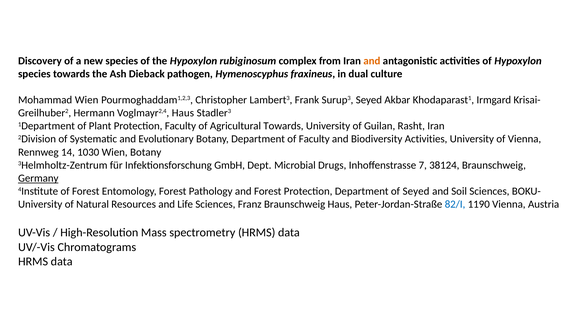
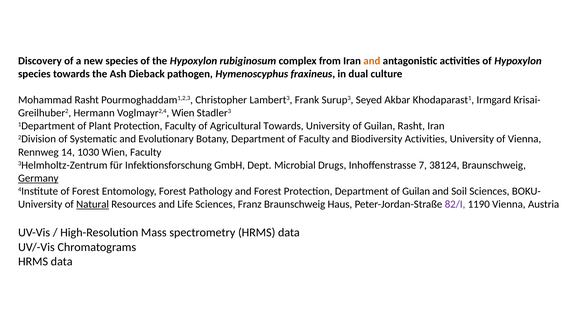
Mohammad Wien: Wien -> Rasht (87, 100)
Voglmayr2,4 Haus: Haus -> Wien (183, 113)
Wien Botany: Botany -> Faculty (146, 152)
Department of Seyed: Seyed -> Guilan (416, 191)
Natural underline: none -> present (93, 204)
82/I colour: blue -> purple (455, 204)
